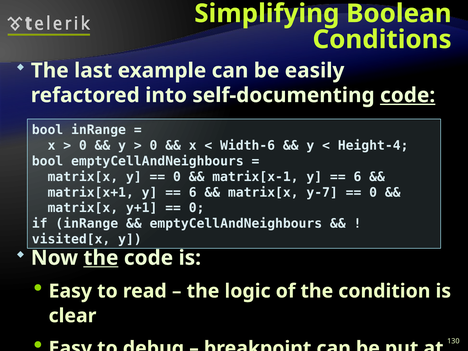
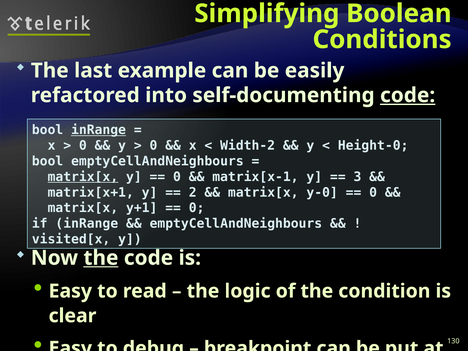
inRange underline: none -> present (99, 130)
Width-6: Width-6 -> Width-2 (248, 146)
Height-4: Height-4 -> Height-0 (373, 146)
matrix[x underline: none -> present (83, 177)
6: 6 -> 3 (357, 177)
6: 6 -> 2 (193, 192)
y-7: y-7 -> y-0 (322, 192)
